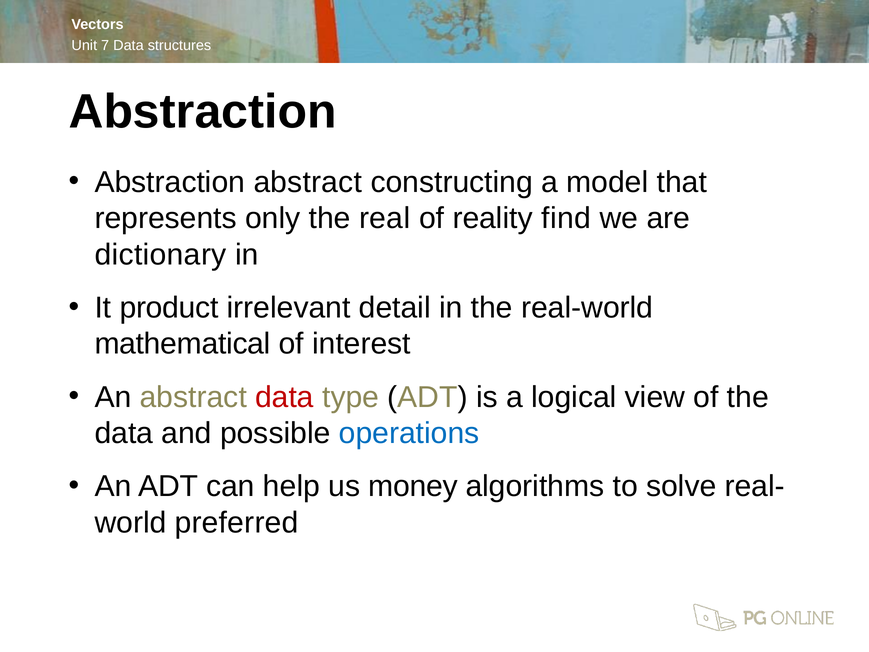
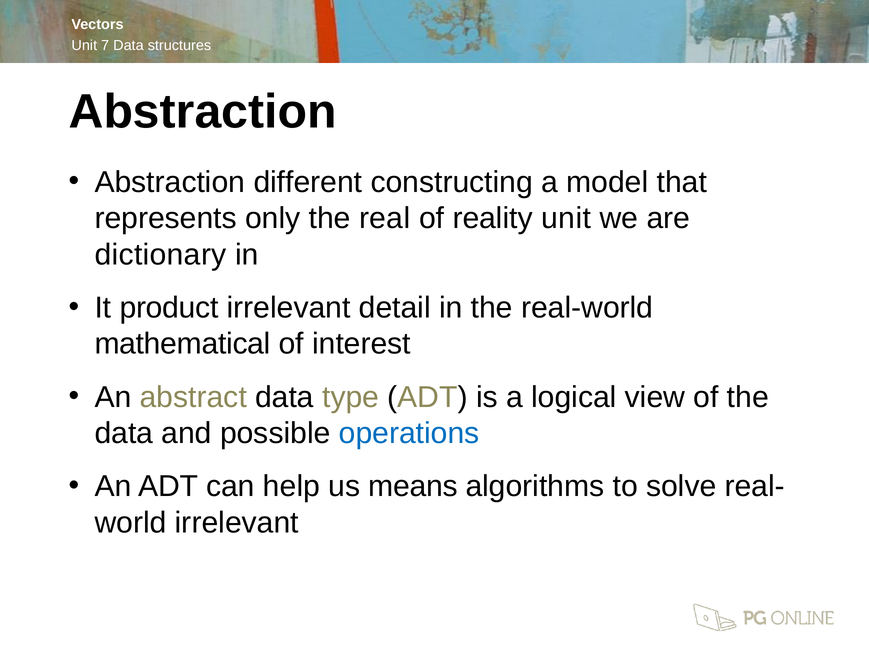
Abstraction abstract: abstract -> different (308, 182)
reality find: find -> unit (566, 218)
data colour: red -> black (284, 397)
money: money -> means (413, 486)
preferred: preferred -> irrelevant (237, 522)
